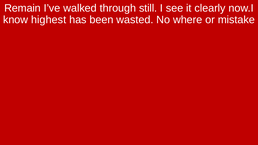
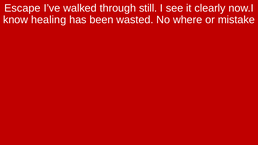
Remain: Remain -> Escape (22, 8)
highest: highest -> healing (49, 20)
